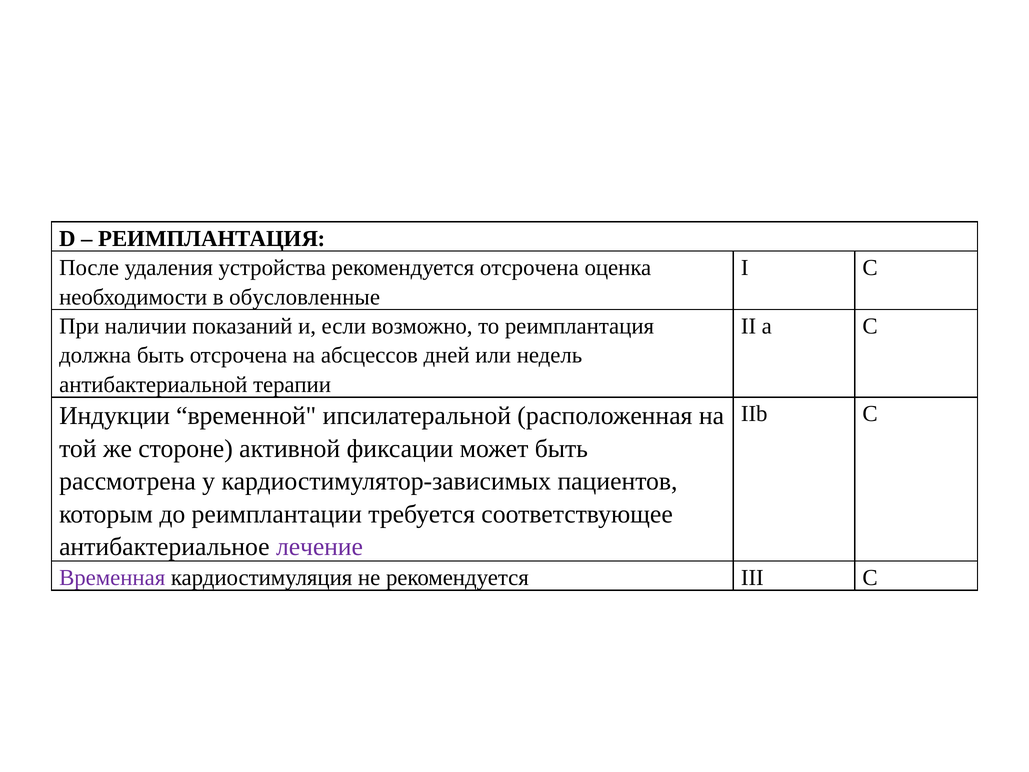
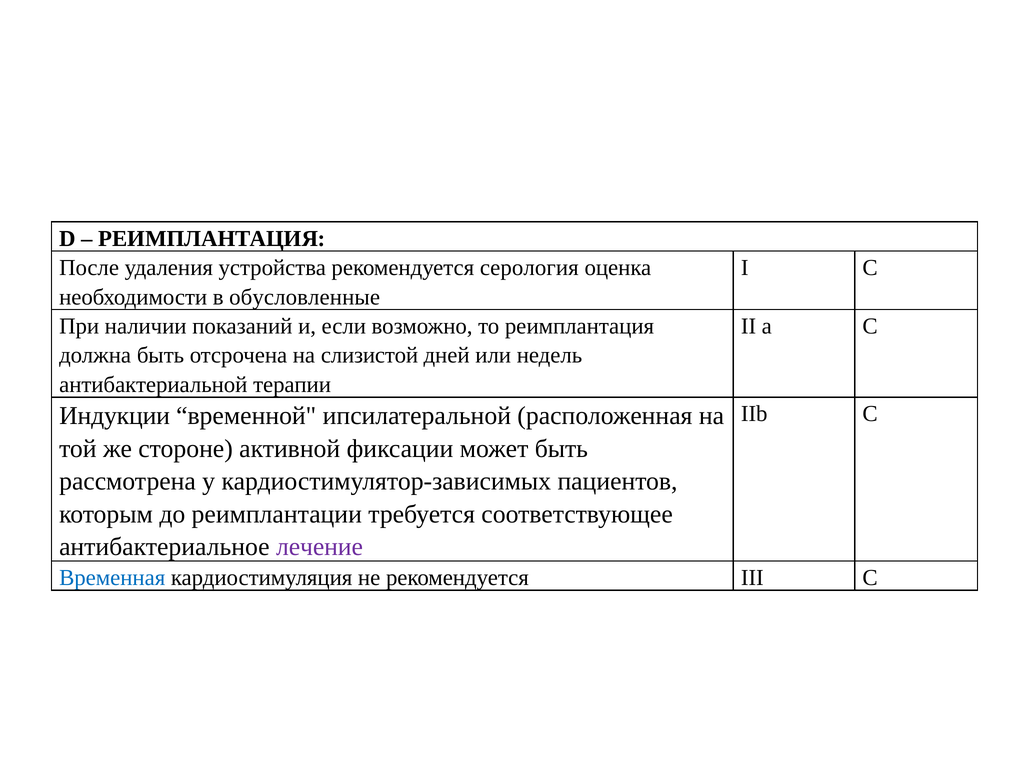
рекомендуется отсрочена: отсрочена -> серология (529, 268)
абсцессов: абсцессов -> слизистой (370, 355)
Временная colour: purple -> blue (112, 577)
